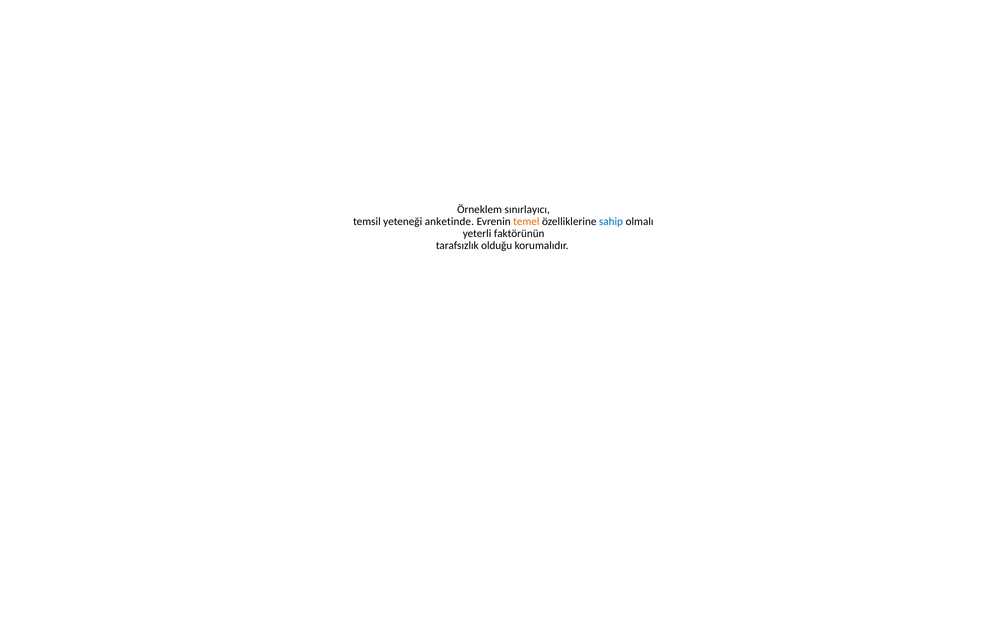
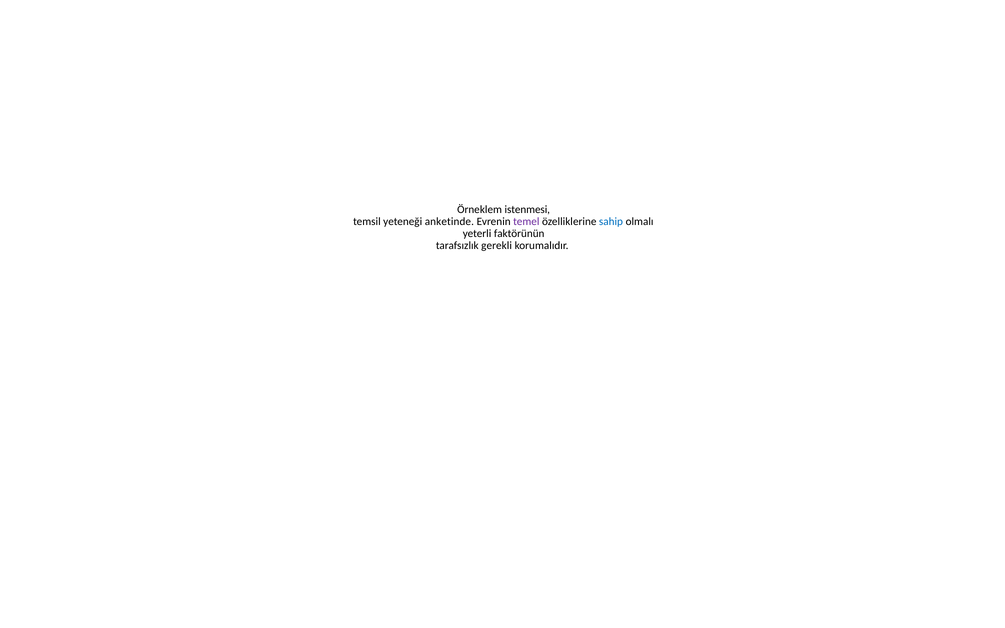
sınırlayıcı: sınırlayıcı -> istenmesi (527, 210)
temel colour: orange -> purple (526, 222)
olduğu: olduğu -> gerekli (497, 246)
